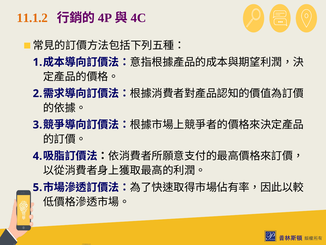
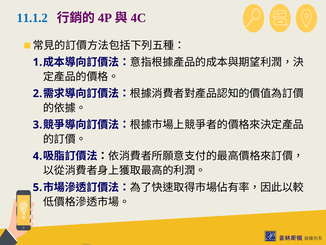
11.1.2 colour: orange -> blue (32, 18)
